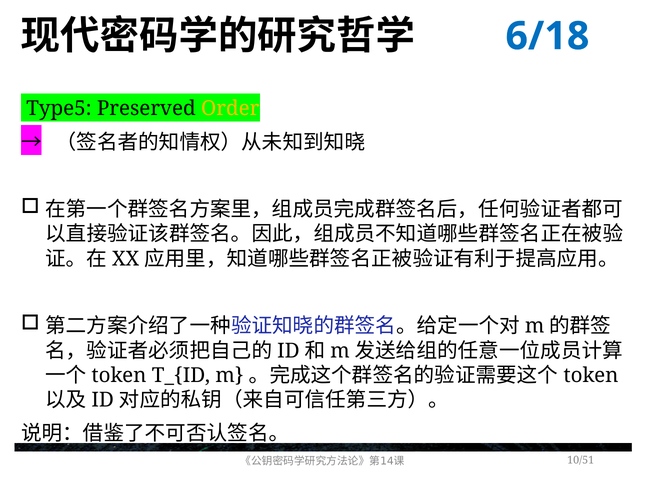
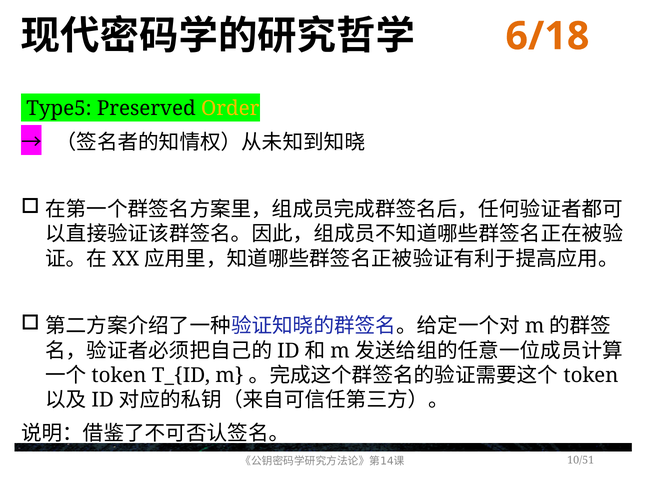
6/18 colour: blue -> orange (547, 36)
